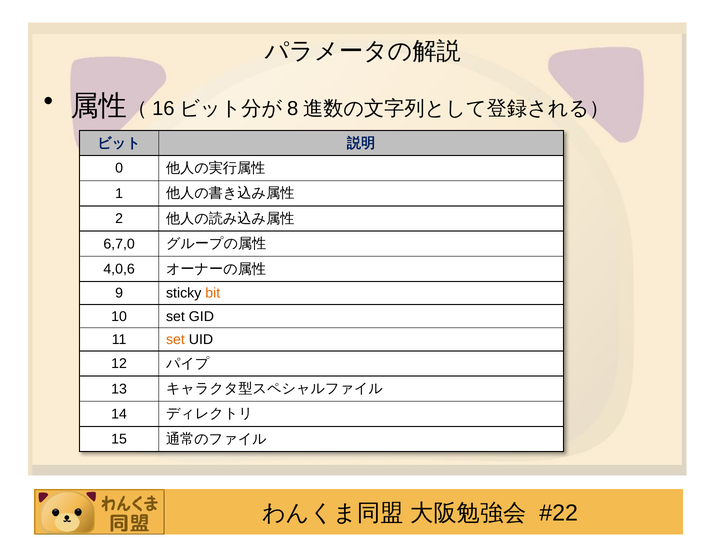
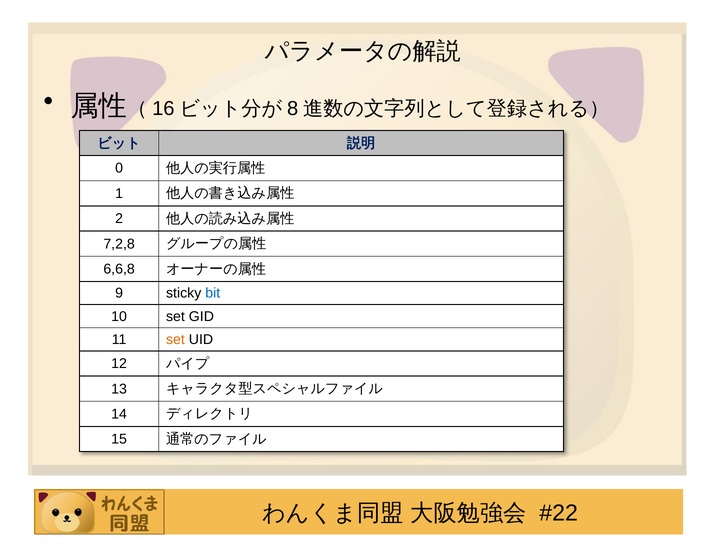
6,7,0: 6,7,0 -> 7,2,8 (119, 244)
4,0,6: 4,0,6 -> 6,6,8 (119, 269)
bit colour: orange -> blue (213, 294)
